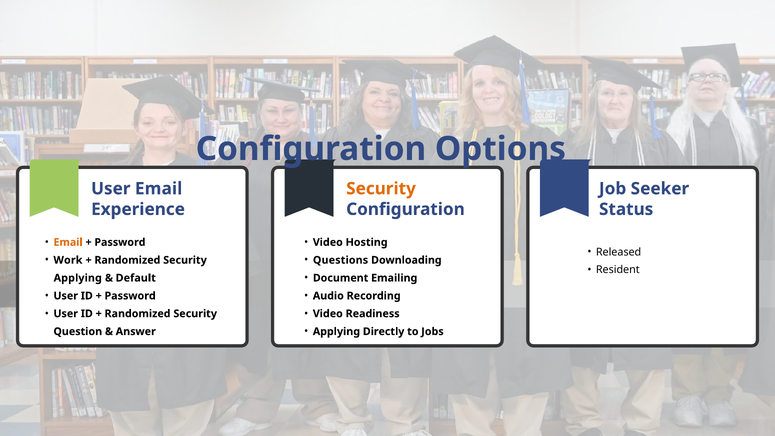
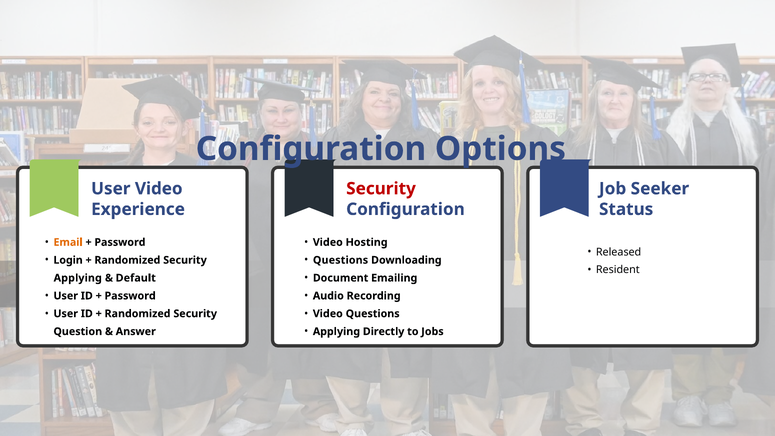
User Email: Email -> Video (159, 189)
Security colour: orange -> red (381, 189)
Work: Work -> Login (68, 260)
Video Readiness: Readiness -> Questions (373, 314)
